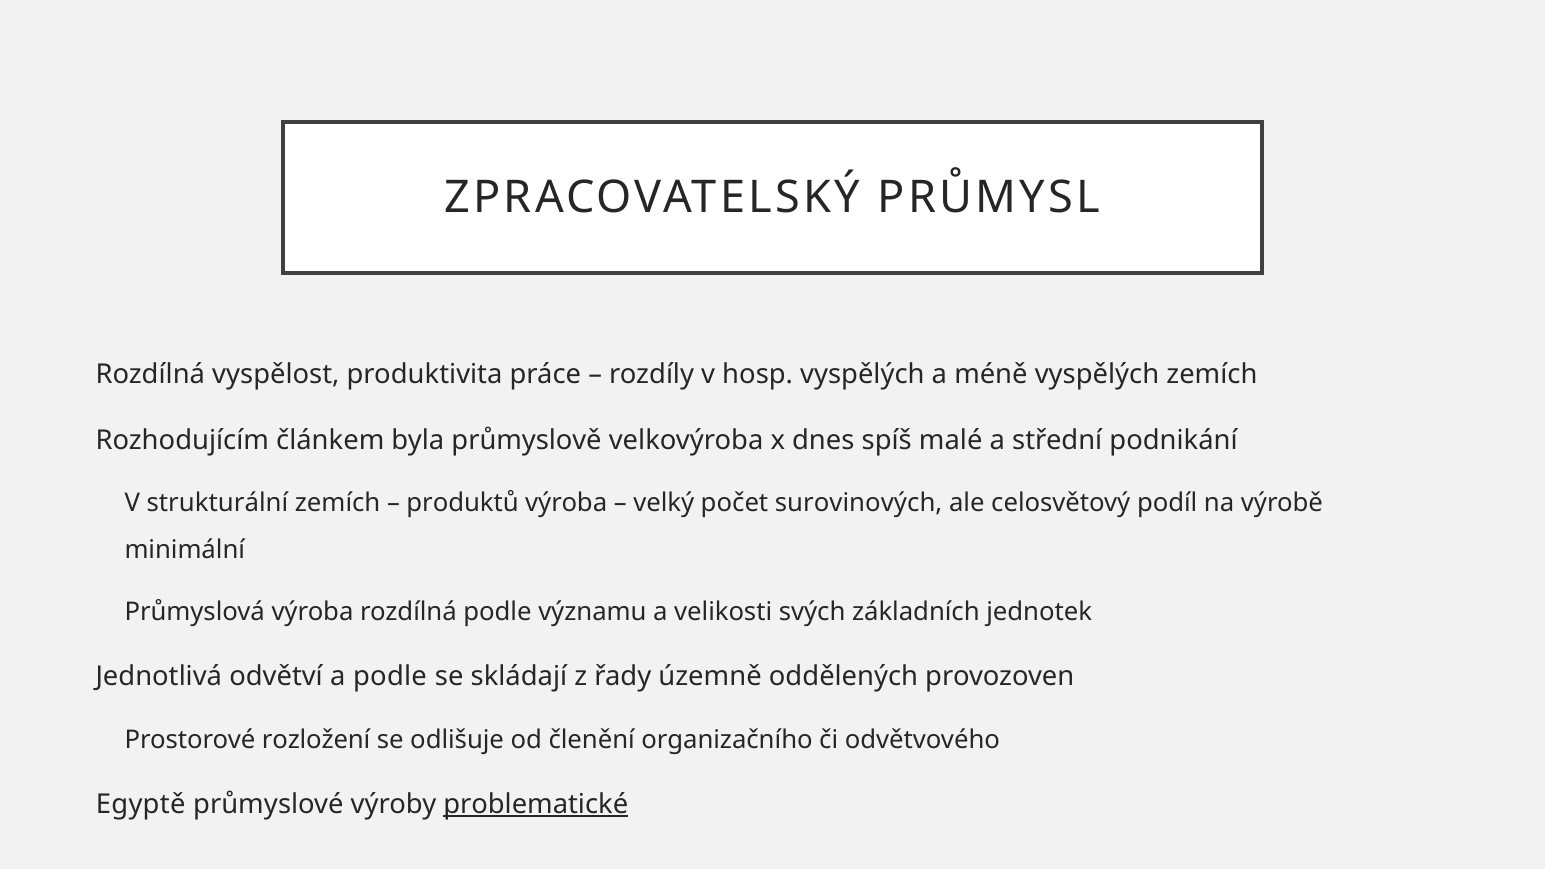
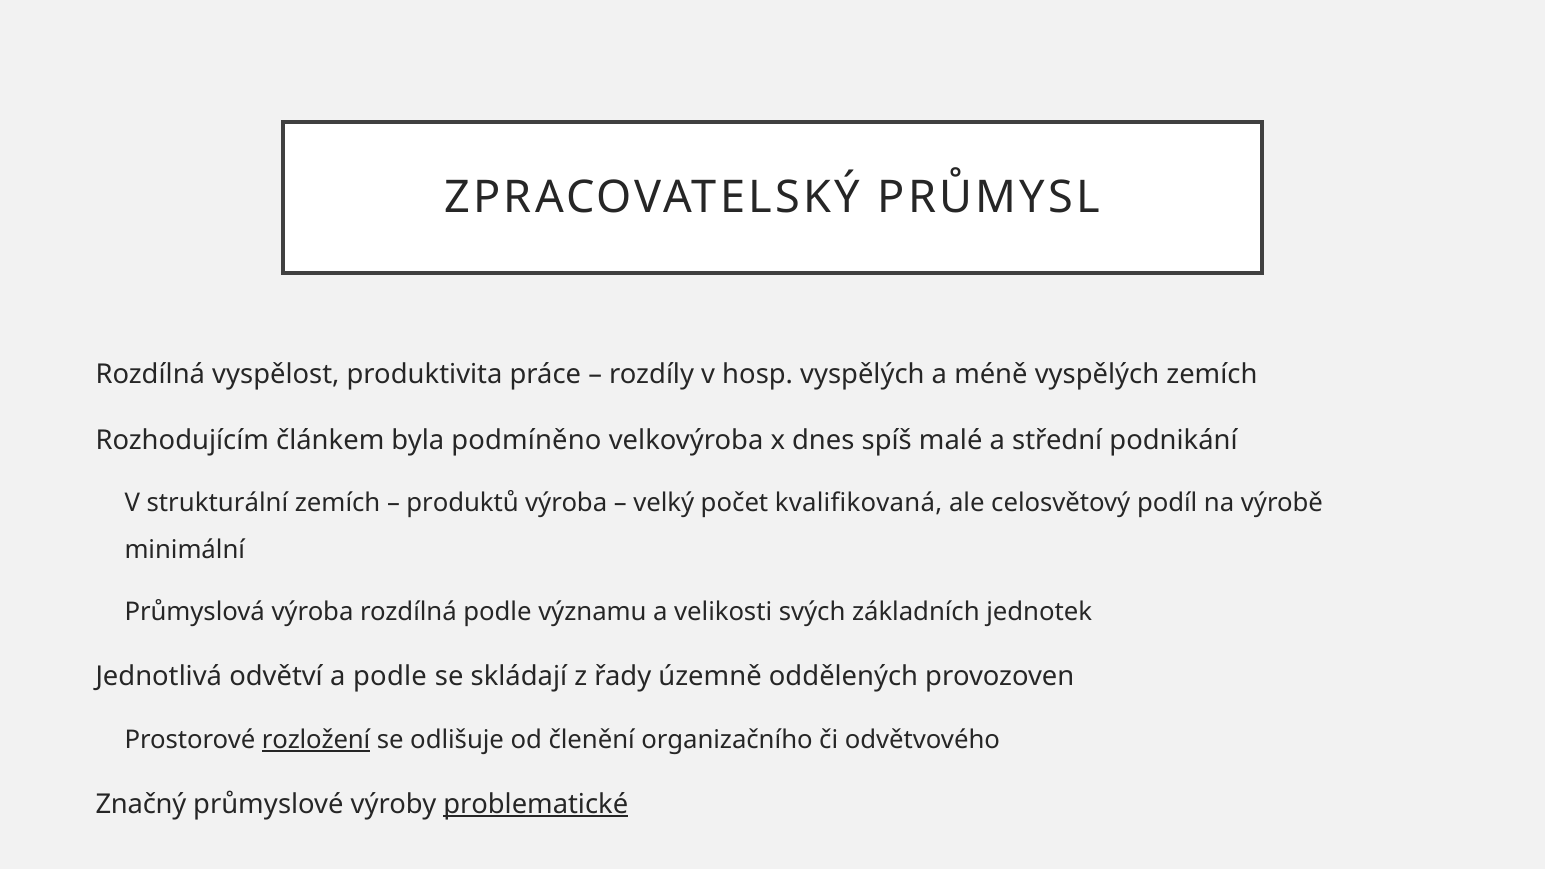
průmyslově: průmyslově -> podmíněno (526, 440)
surovinových: surovinových -> kvalifikovaná (858, 503)
rozložení underline: none -> present (316, 740)
Egyptě: Egyptě -> Značný (141, 805)
